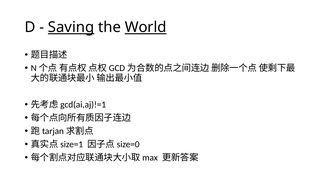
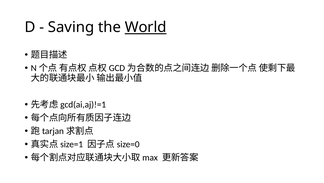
Saving underline: present -> none (71, 27)
